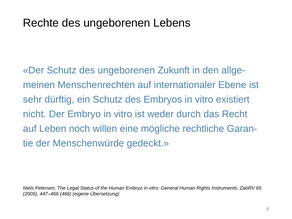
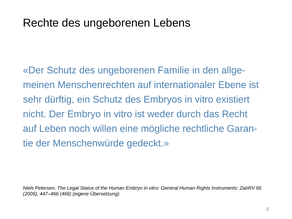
Zukunft: Zukunft -> Familie (174, 70)
